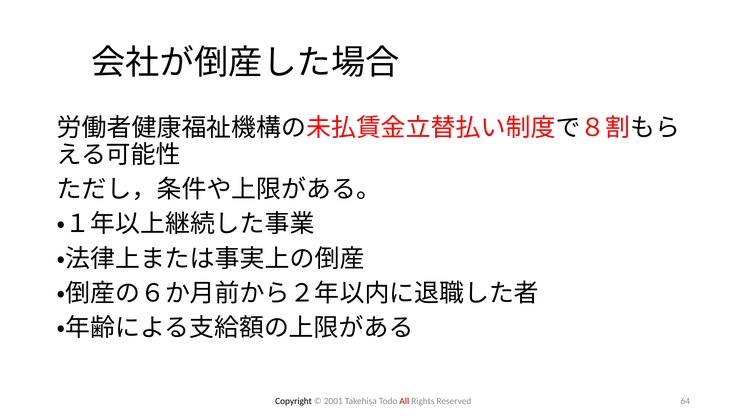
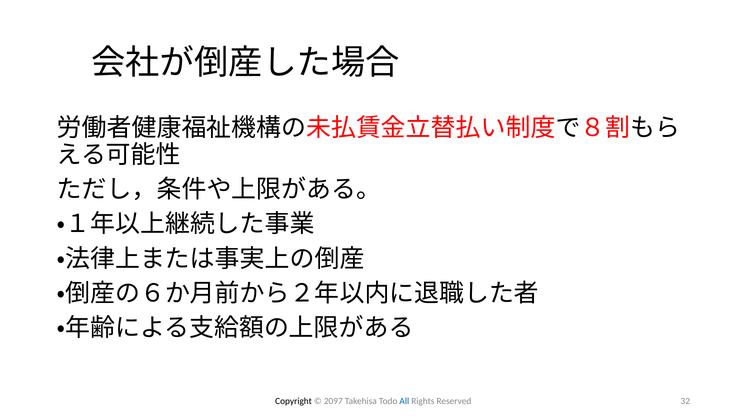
2001: 2001 -> 2097 (333, 401)
All colour: red -> blue (404, 401)
64: 64 -> 32 (685, 401)
